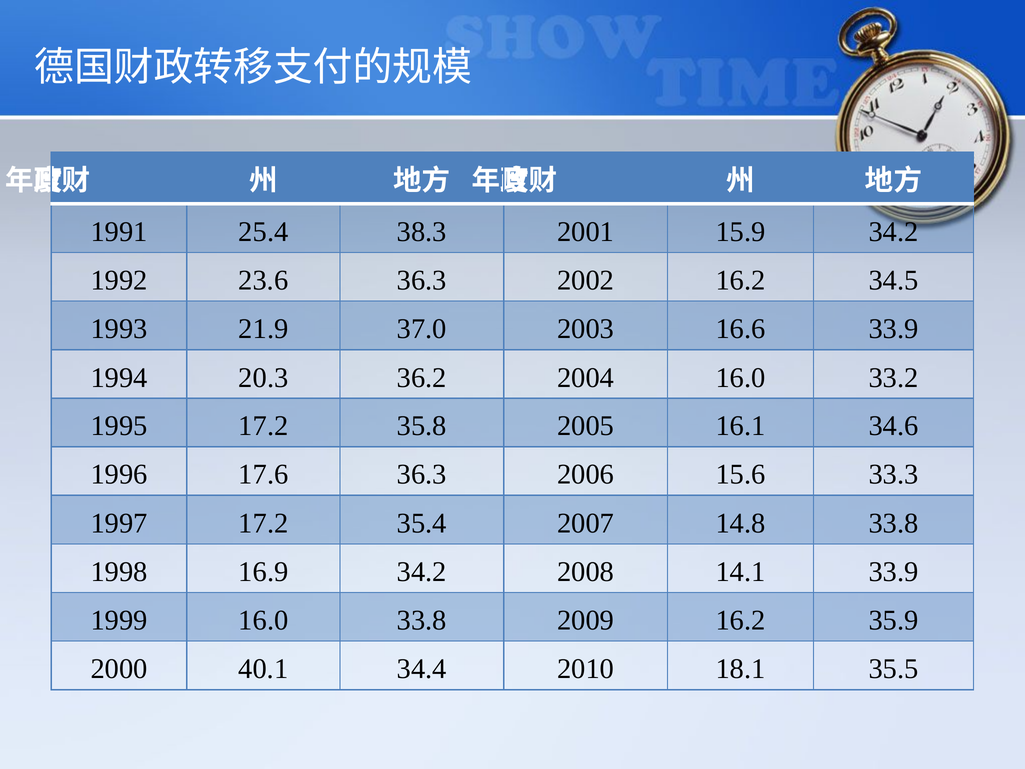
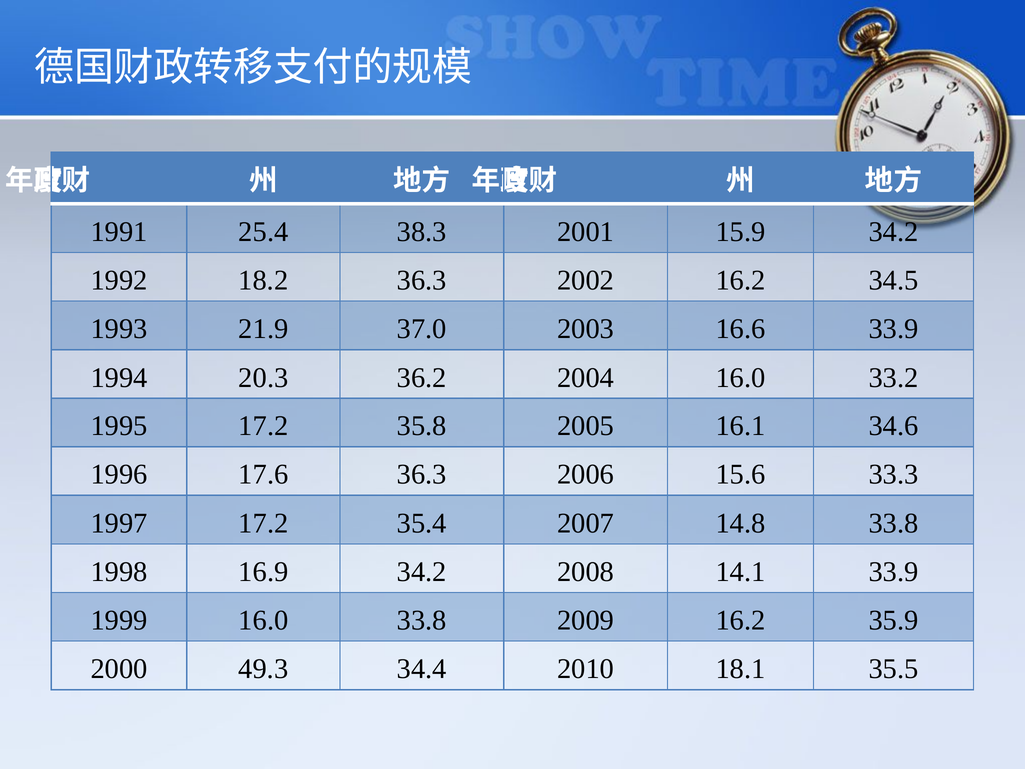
23.6: 23.6 -> 18.2 (263, 280)
40.1: 40.1 -> 49.3 (263, 669)
